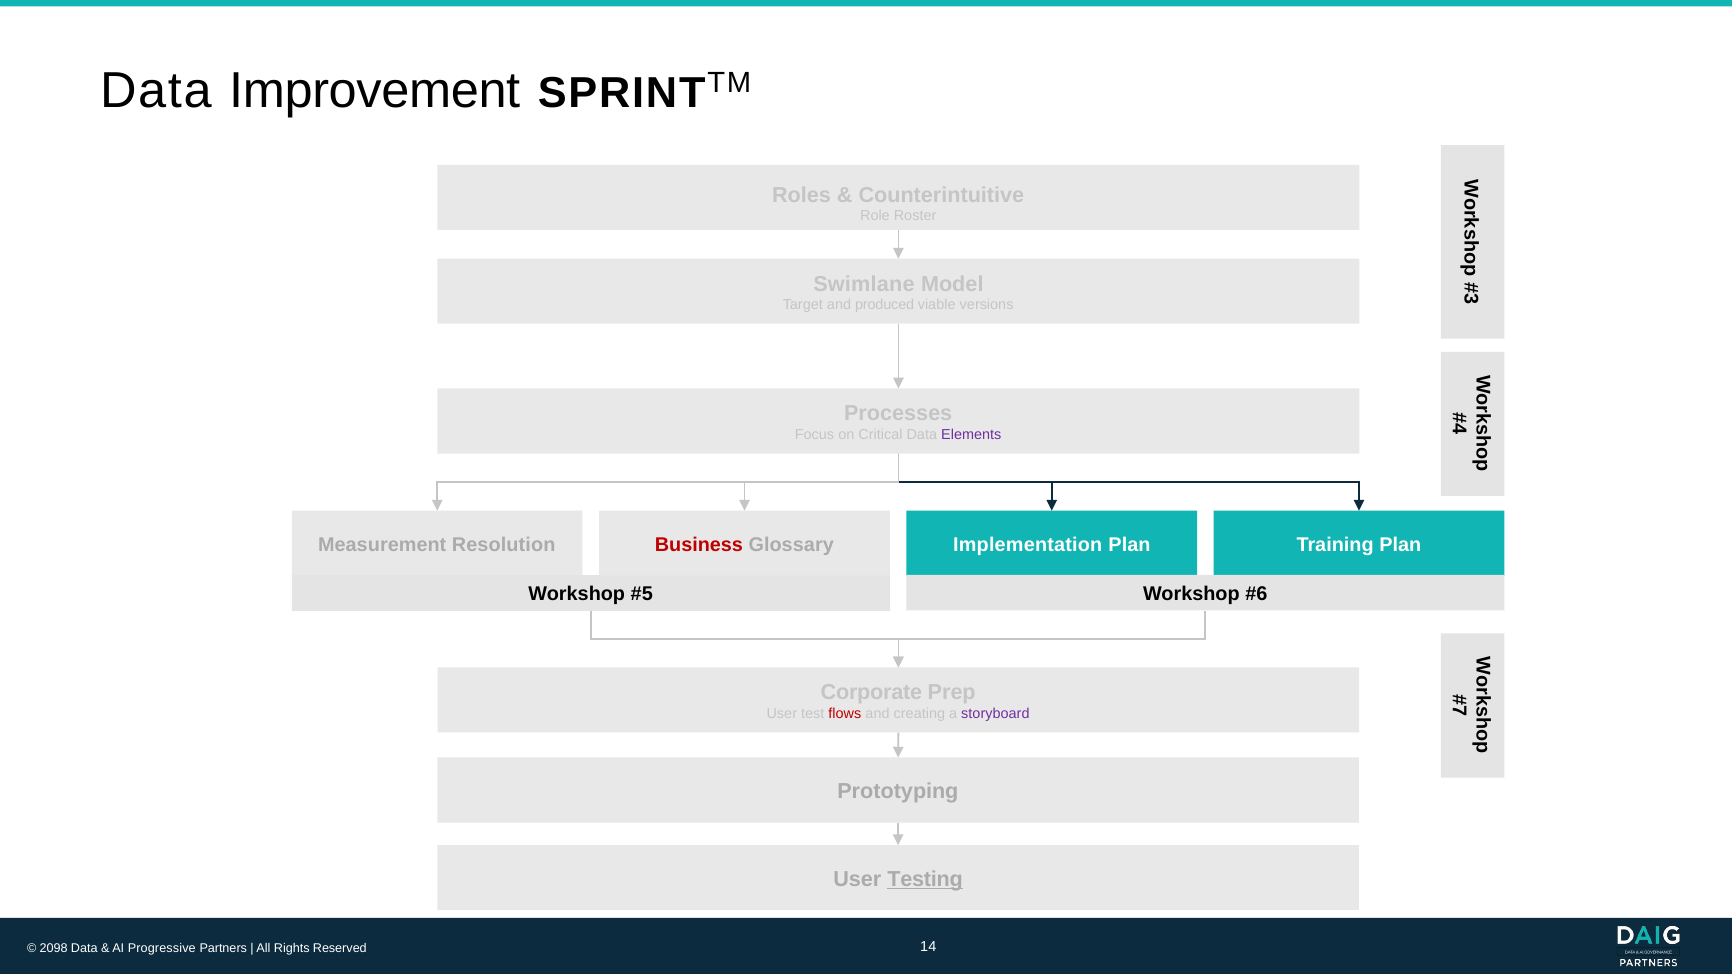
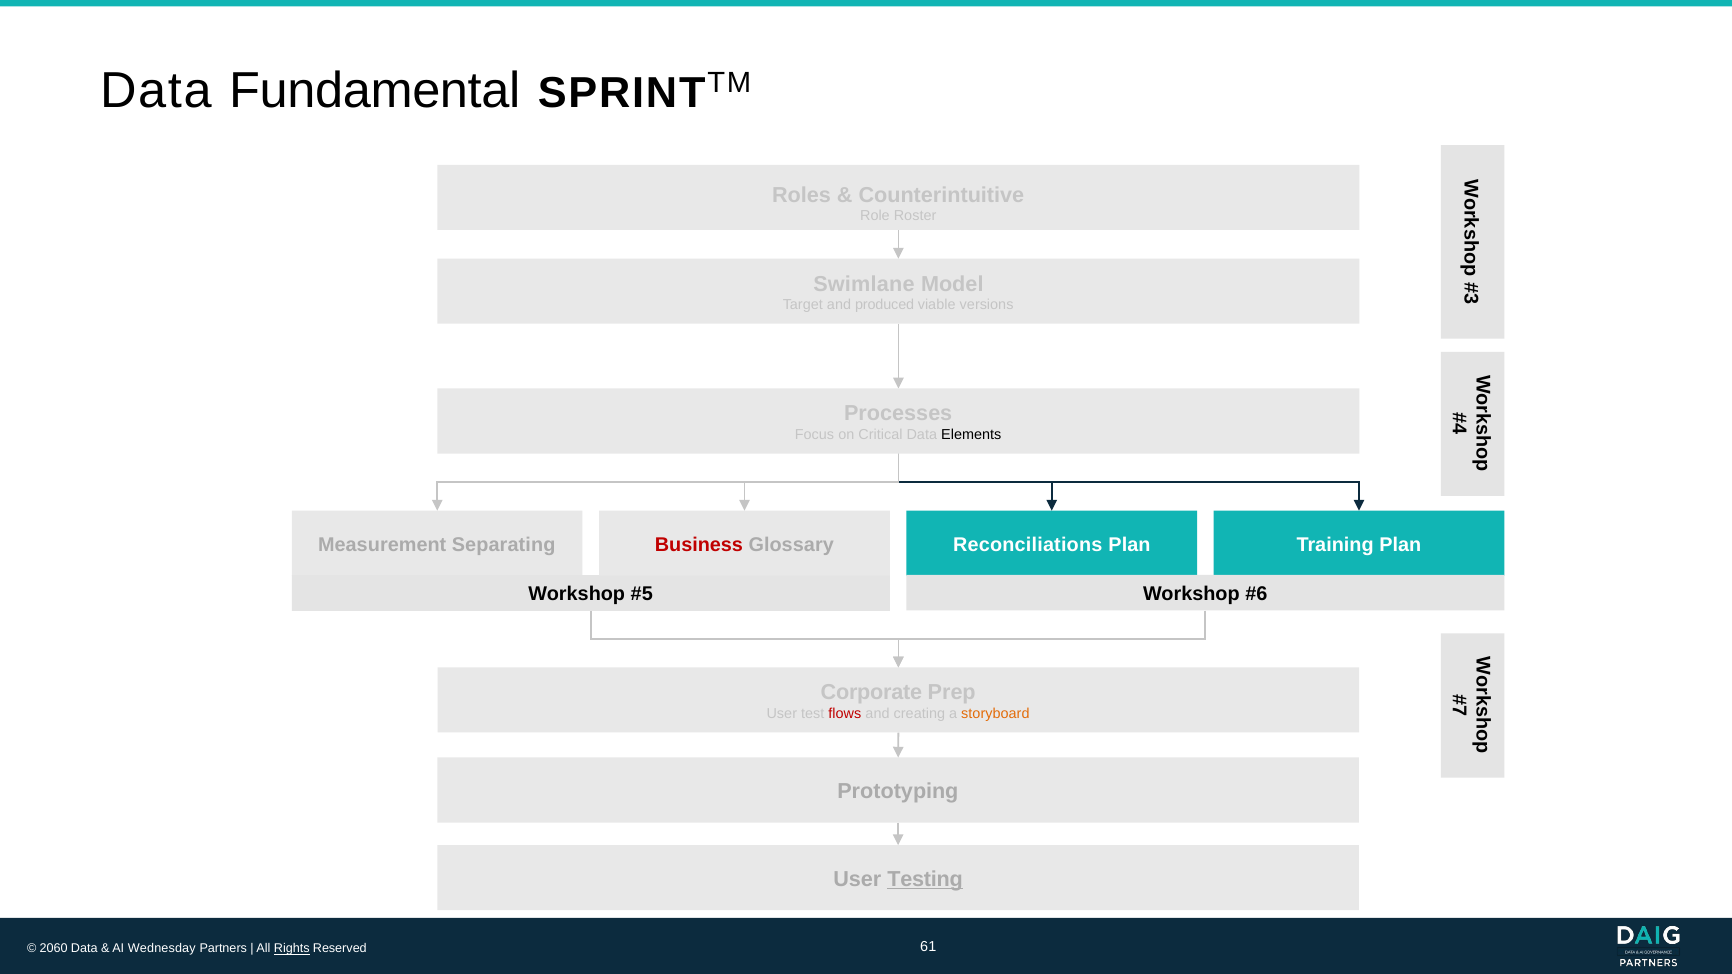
Improvement: Improvement -> Fundamental (375, 91)
Elements colour: purple -> black (971, 435)
Resolution: Resolution -> Separating (504, 545)
Implementation: Implementation -> Reconciliations (1028, 545)
storyboard colour: purple -> orange (995, 714)
2098: 2098 -> 2060 (54, 949)
Progressive: Progressive -> Wednesday (162, 949)
Rights underline: none -> present (292, 949)
14: 14 -> 61 (928, 947)
